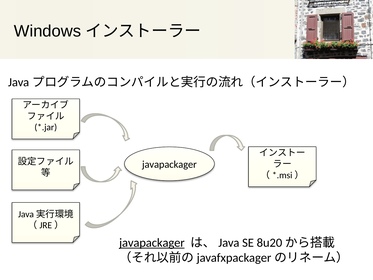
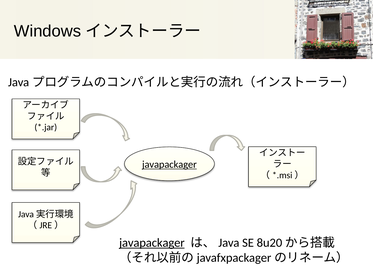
javapackager underline: none -> present (169, 164)
